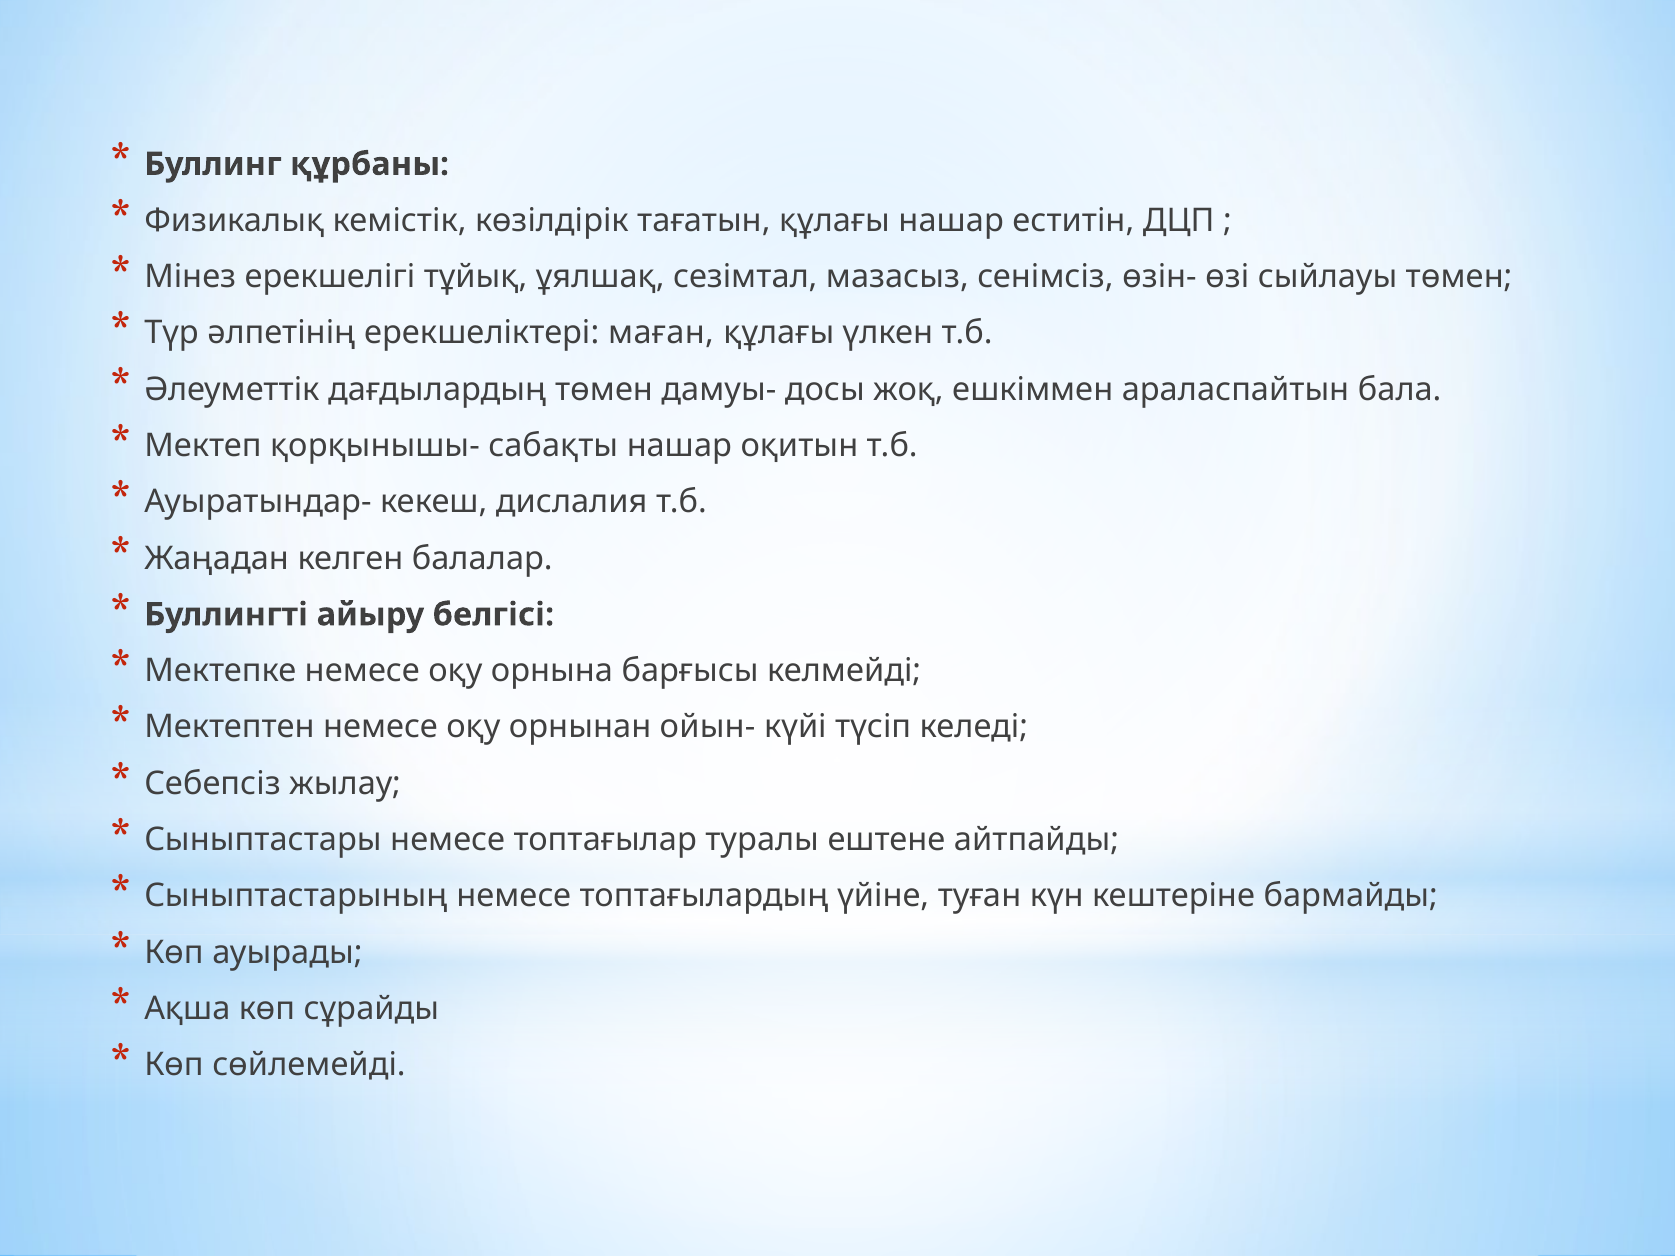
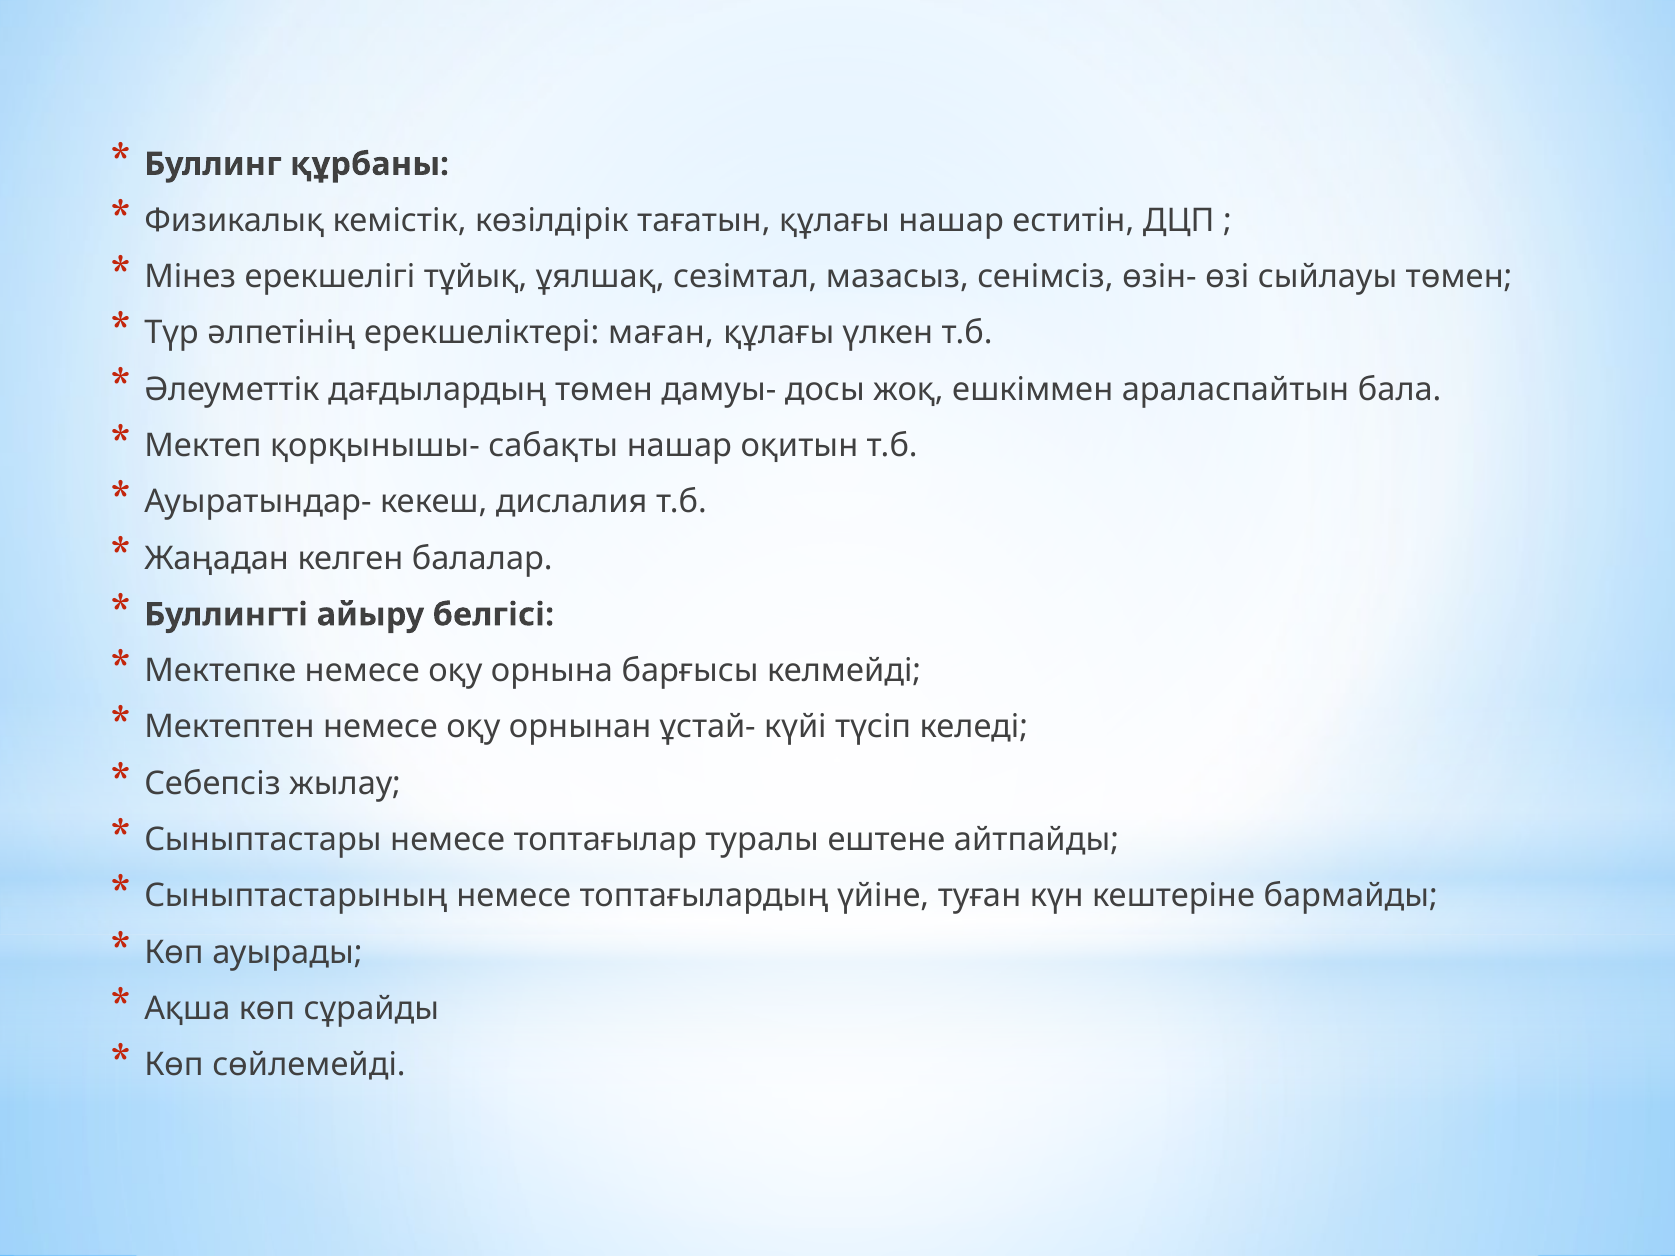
ойын-: ойын- -> ұстай- (708, 727)
